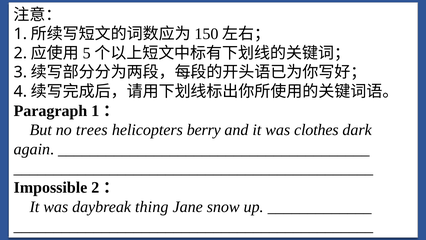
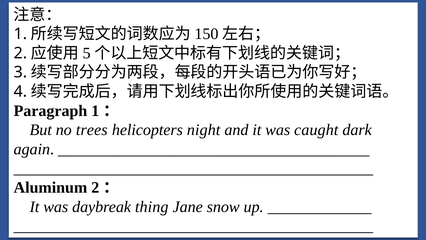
berry: berry -> night (204, 130)
clothes: clothes -> caught (316, 130)
Impossible: Impossible -> Aluminum (50, 187)
